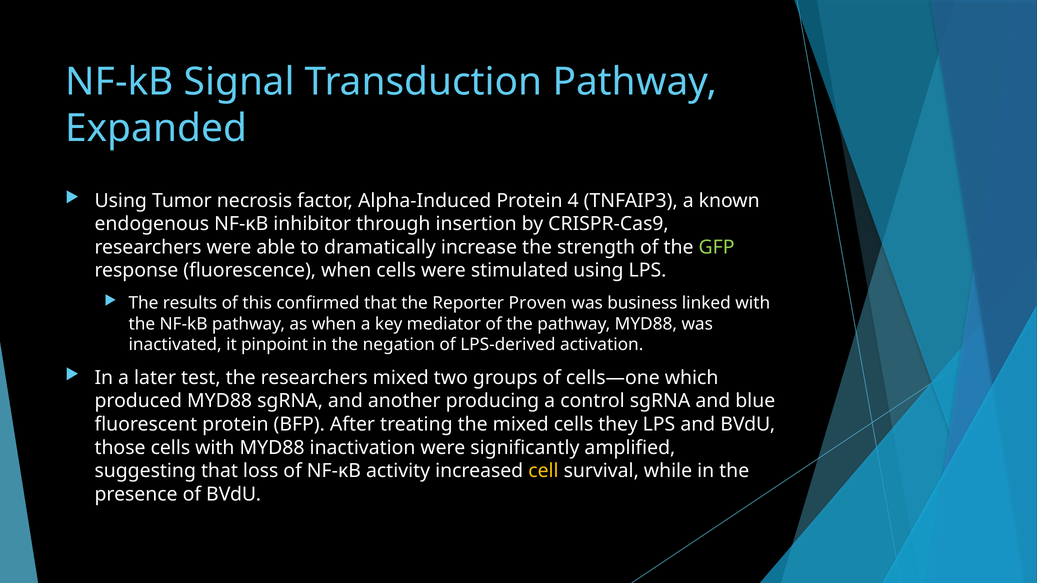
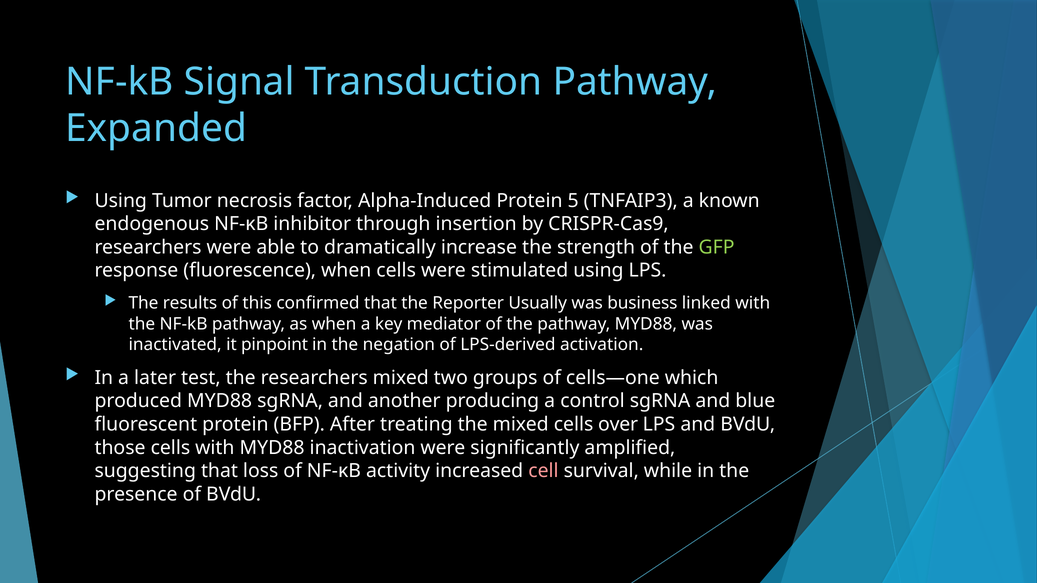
4: 4 -> 5 (573, 201)
Proven: Proven -> Usually (538, 303)
they: they -> over (618, 424)
cell colour: yellow -> pink (543, 471)
